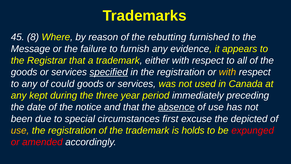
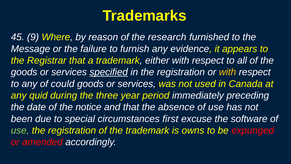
8: 8 -> 9 (33, 37)
rebutting: rebutting -> research (167, 37)
kept: kept -> quid (38, 95)
absence underline: present -> none (176, 107)
depicted: depicted -> software (249, 119)
use colour: yellow -> light green (20, 130)
holds: holds -> owns (193, 130)
